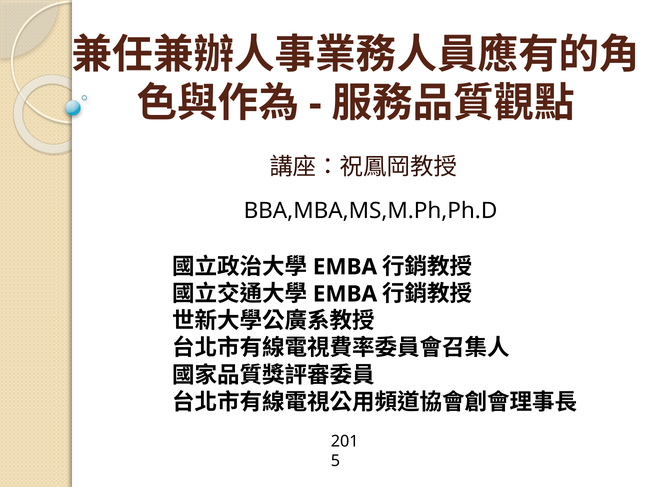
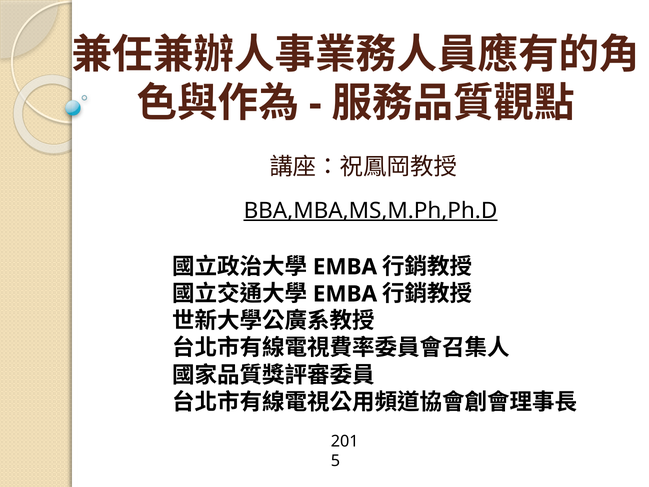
BBA,MBA,MS,M.Ph,Ph.D underline: none -> present (370, 211)
